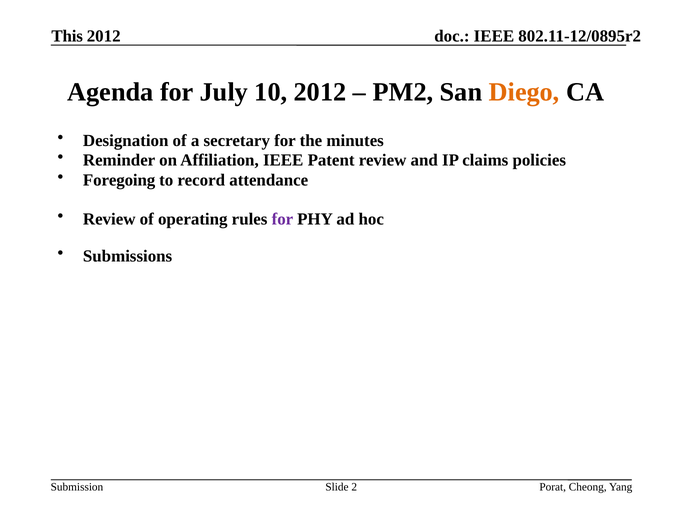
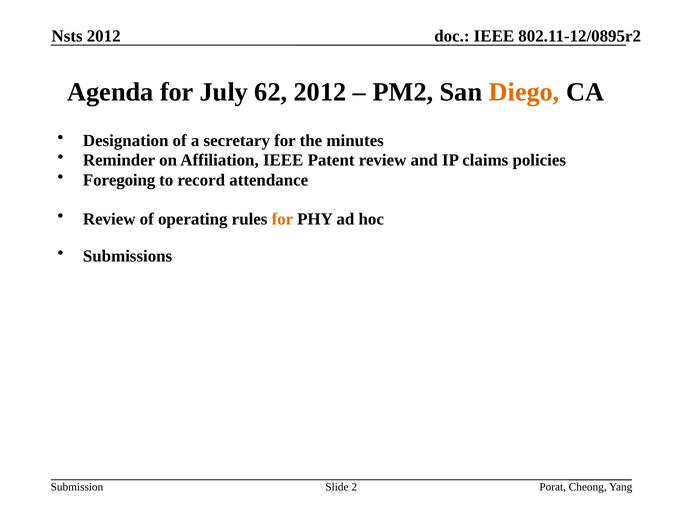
This: This -> Nsts (67, 36)
10: 10 -> 62 (271, 92)
for colour: purple -> orange (282, 219)
